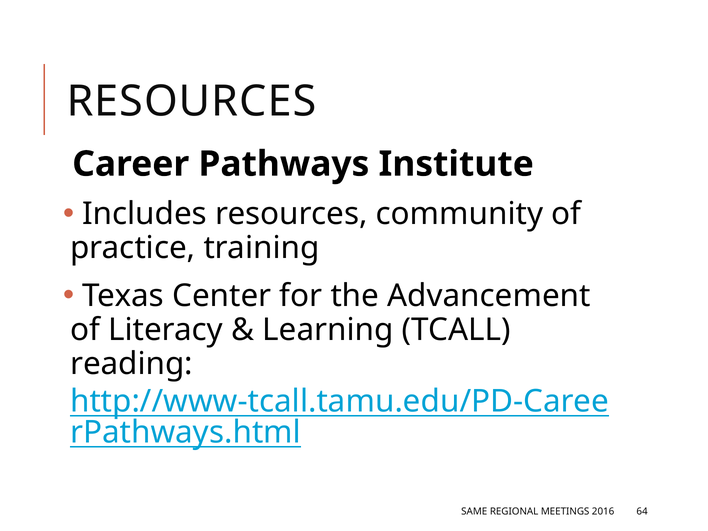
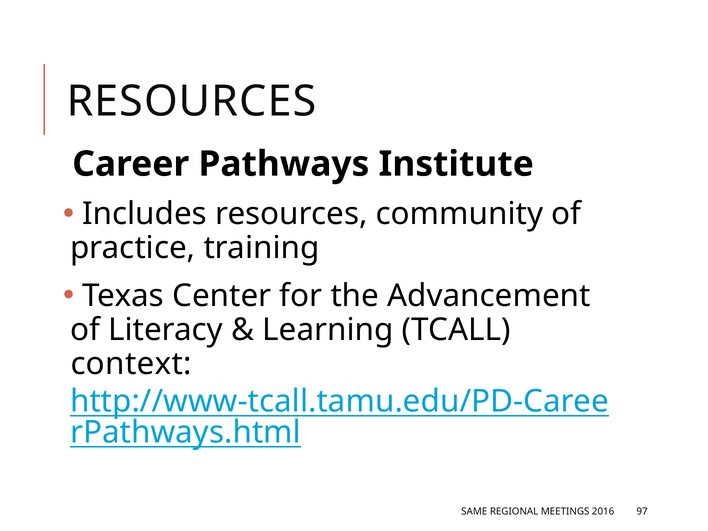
reading: reading -> context (131, 364)
64: 64 -> 97 (642, 512)
